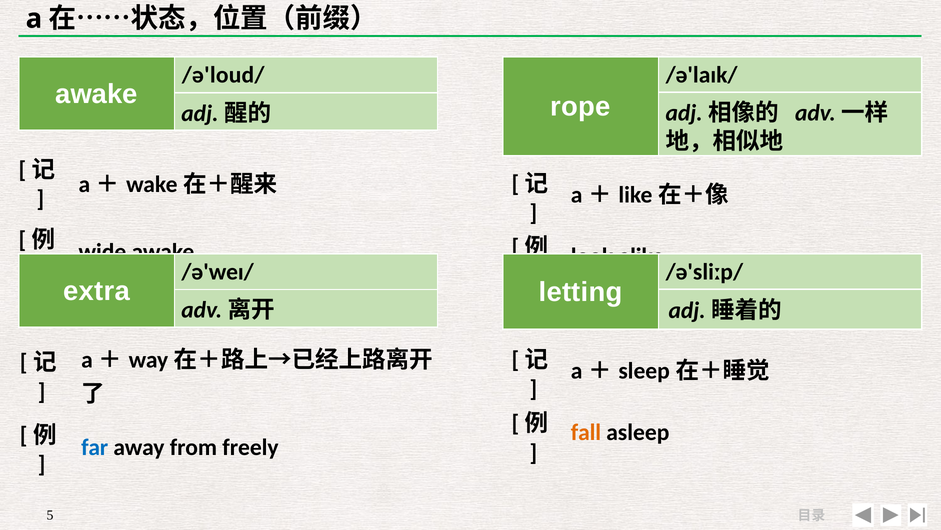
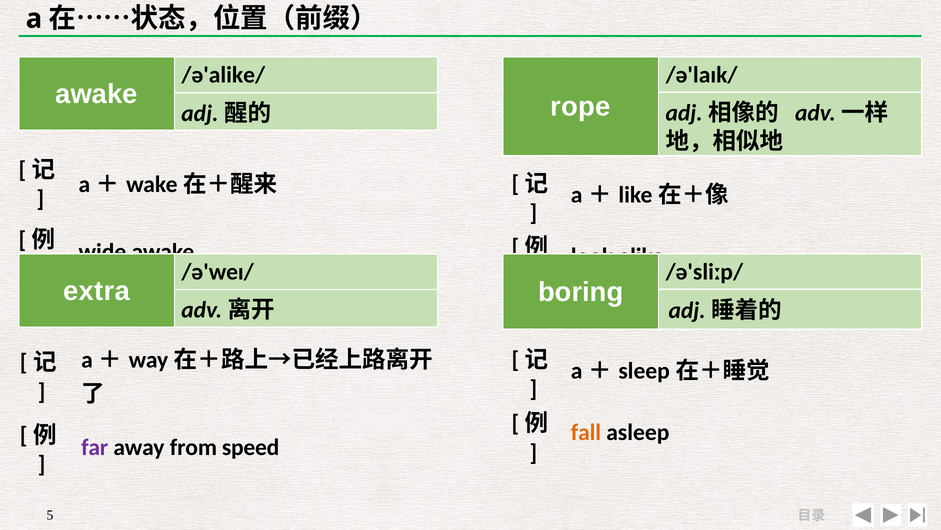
/ə'loud/: /ə'loud/ -> /ə'alike/ (223, 75)
letting: letting -> boring (581, 292)
far colour: blue -> purple (95, 447)
freely: freely -> speed (251, 447)
